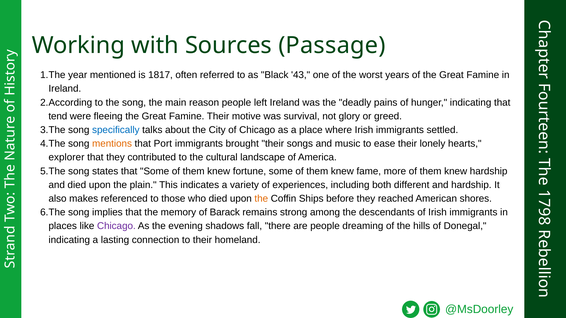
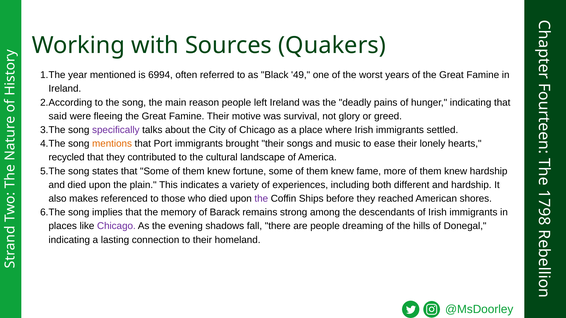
Passage: Passage -> Quakers (332, 45)
1817: 1817 -> 6994 (160, 75)
43: 43 -> 49 (301, 75)
tend: tend -> said (58, 116)
specifically colour: blue -> purple (116, 130)
explorer: explorer -> recycled (67, 158)
the colour: orange -> purple (261, 199)
